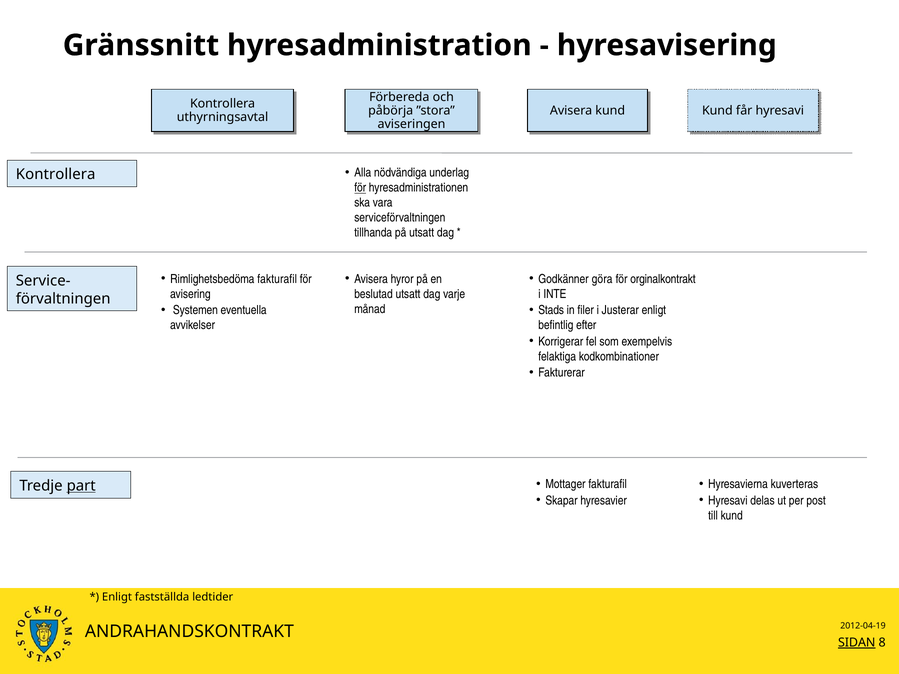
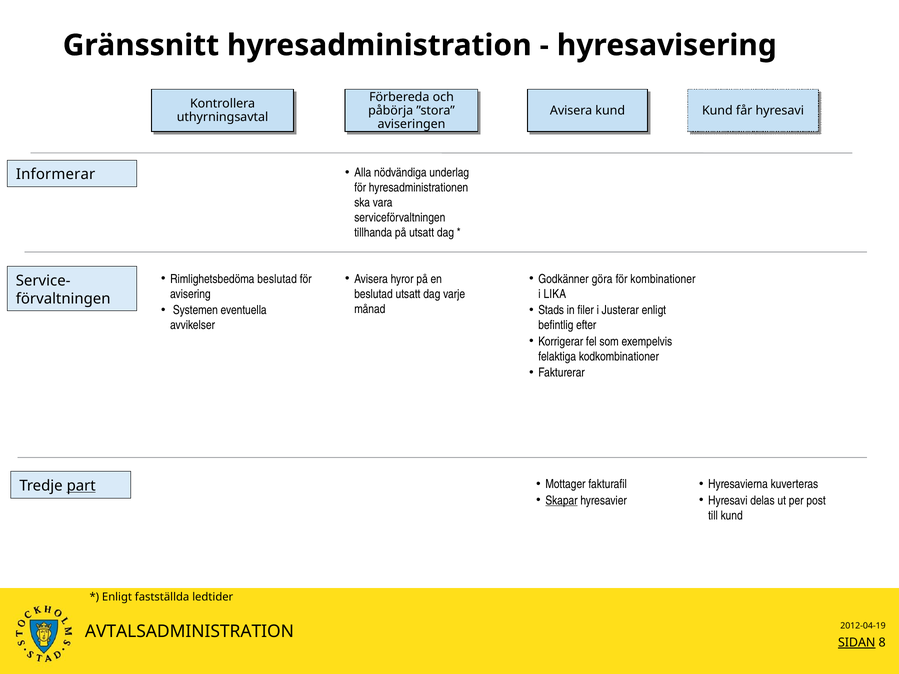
Kontrollera: Kontrollera -> Informerar (56, 175)
för underline: present -> none (360, 188)
Rimlighetsbedöma fakturafil: fakturafil -> beslutad (277, 279)
orginalkontrakt: orginalkontrakt -> kombinationer (663, 279)
INTE: INTE -> LIKA (555, 294)
Skapar underline: none -> present (561, 501)
ANDRAHANDSKONTRAKT: ANDRAHANDSKONTRAKT -> AVTALSADMINISTRATION (189, 632)
